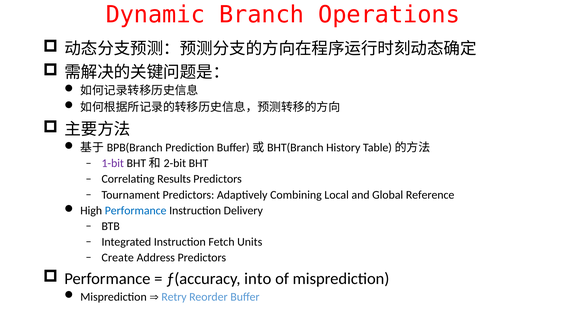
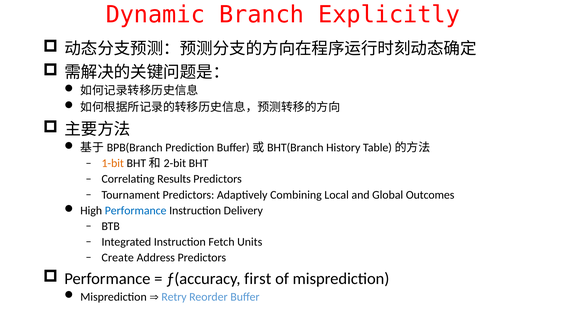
Operations: Operations -> Explicitly (389, 15)
1-bit colour: purple -> orange (113, 163)
Reference: Reference -> Outcomes (430, 194)
into: into -> first (258, 278)
